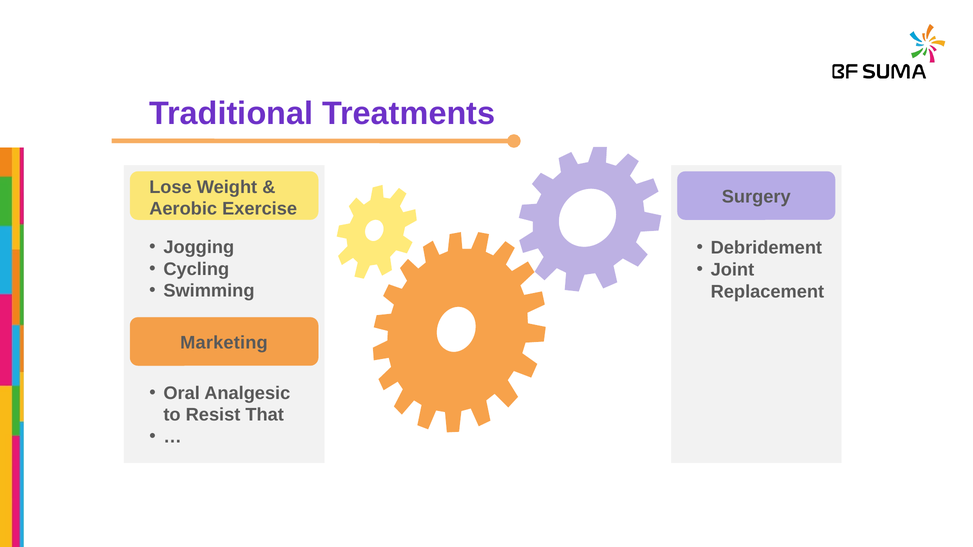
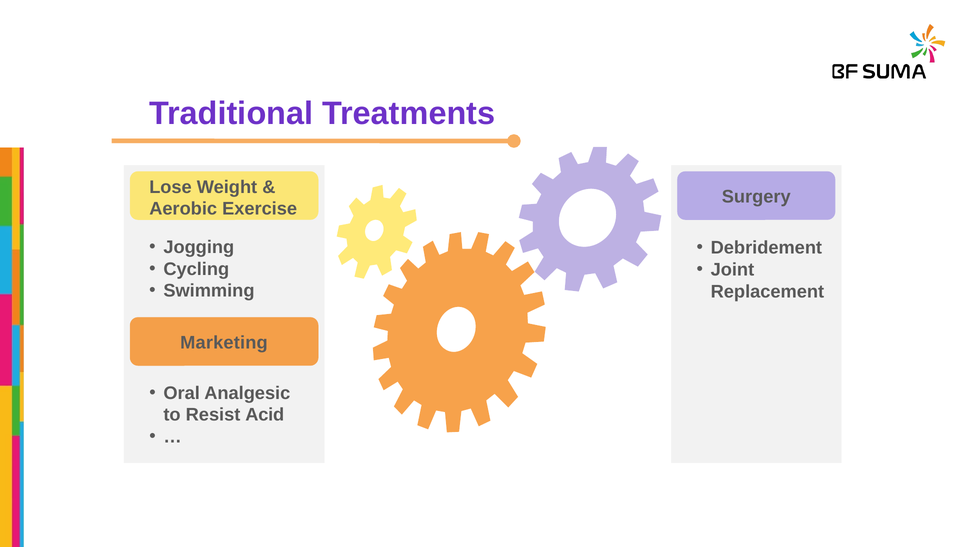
That: That -> Acid (265, 415)
